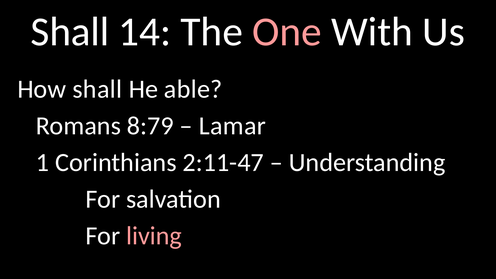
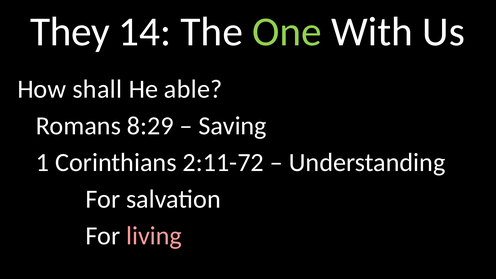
Shall: Shall -> They (70, 32)
One colour: pink -> light green (287, 32)
8:79: 8:79 -> 8:29 (150, 126)
Lamar: Lamar -> Saving (233, 126)
2:11-47: 2:11-47 -> 2:11-72 (223, 163)
